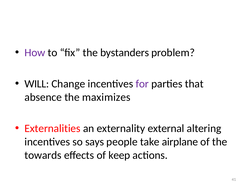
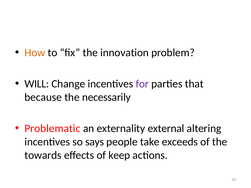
How colour: purple -> orange (35, 53)
bystanders: bystanders -> innovation (125, 53)
absence: absence -> because (43, 97)
maximizes: maximizes -> necessarily (106, 97)
Externalities: Externalities -> Problematic (52, 129)
airplane: airplane -> exceeds (180, 142)
